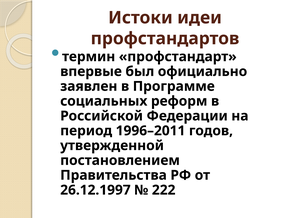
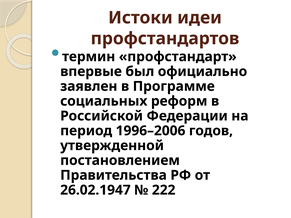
1996–2011: 1996–2011 -> 1996–2006 (151, 131)
26.12.1997: 26.12.1997 -> 26.02.1947 (95, 190)
